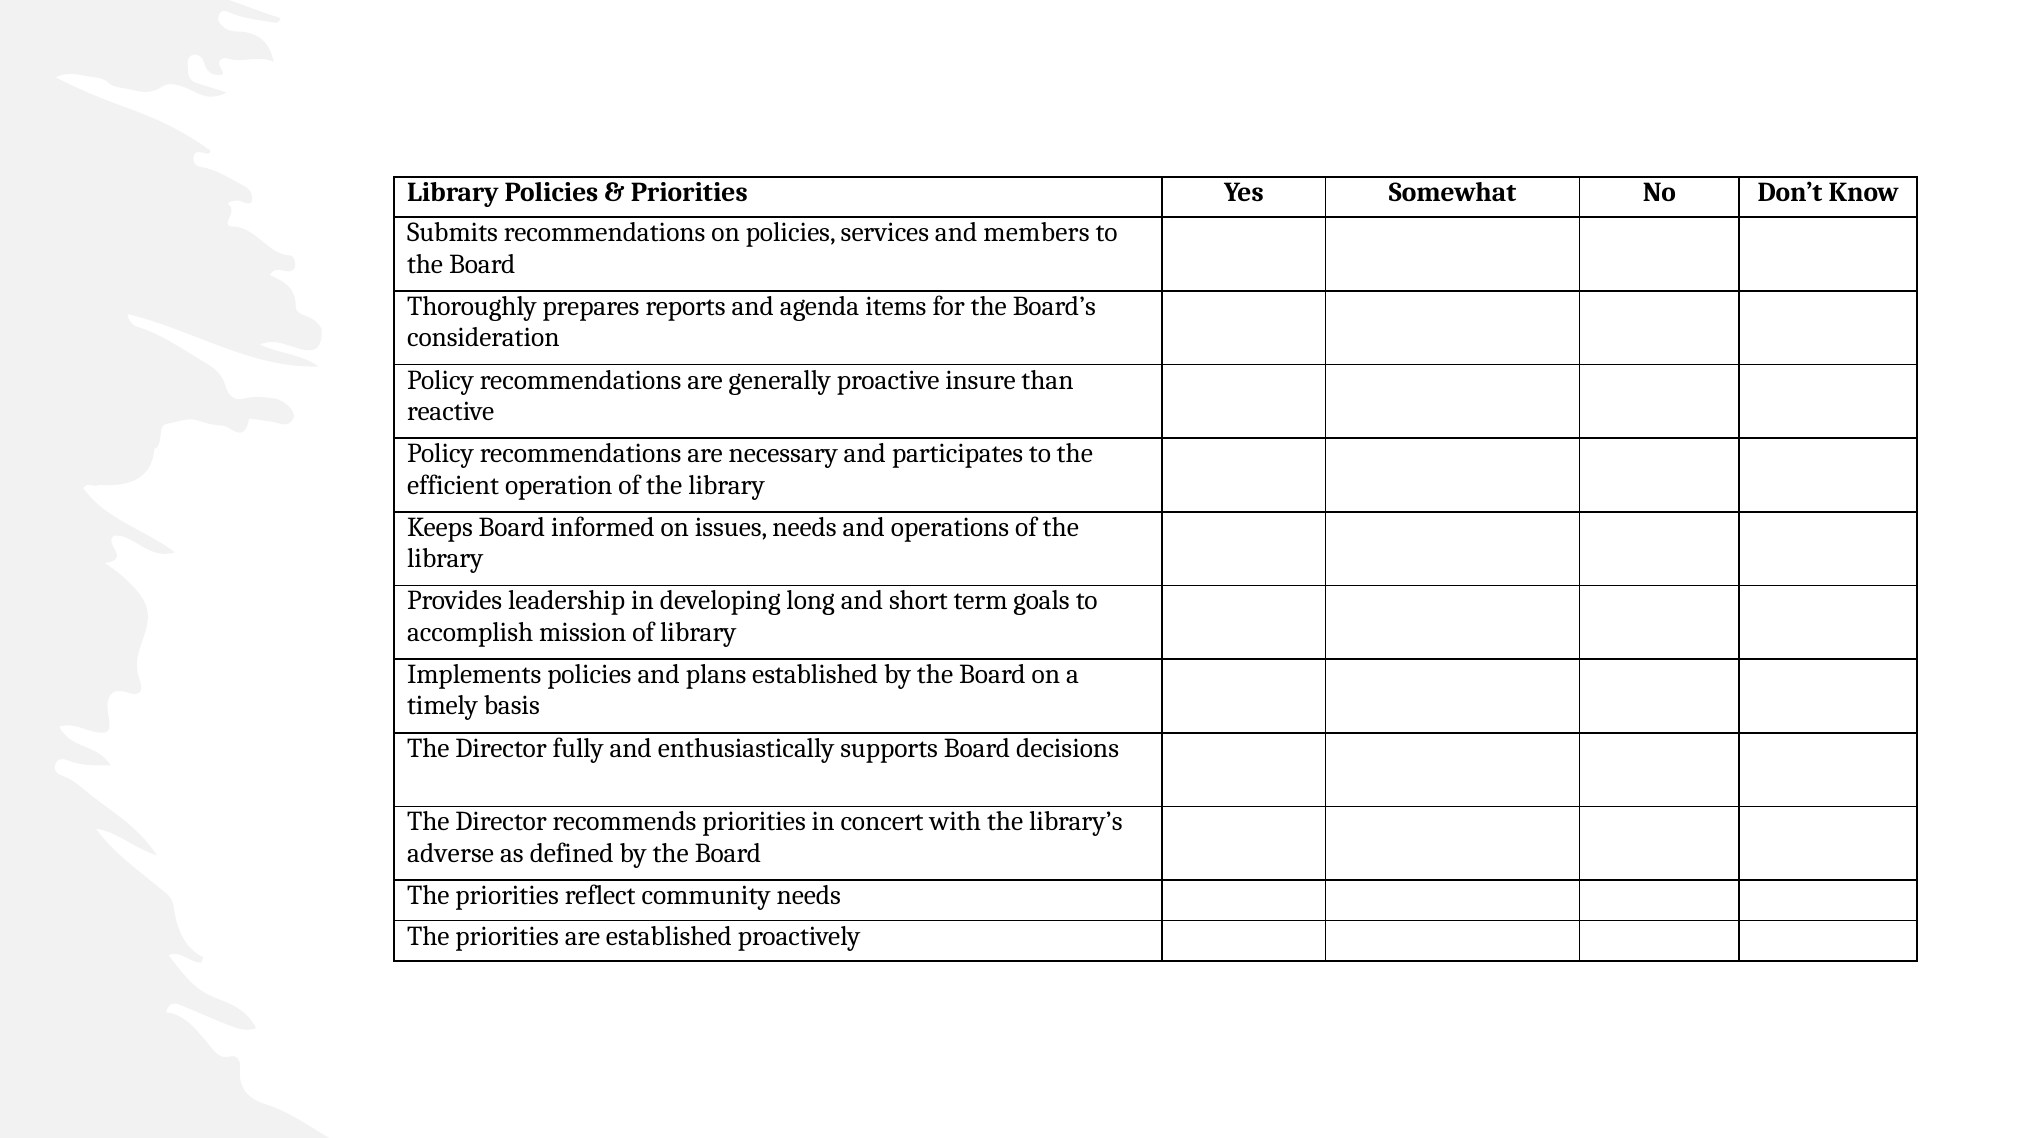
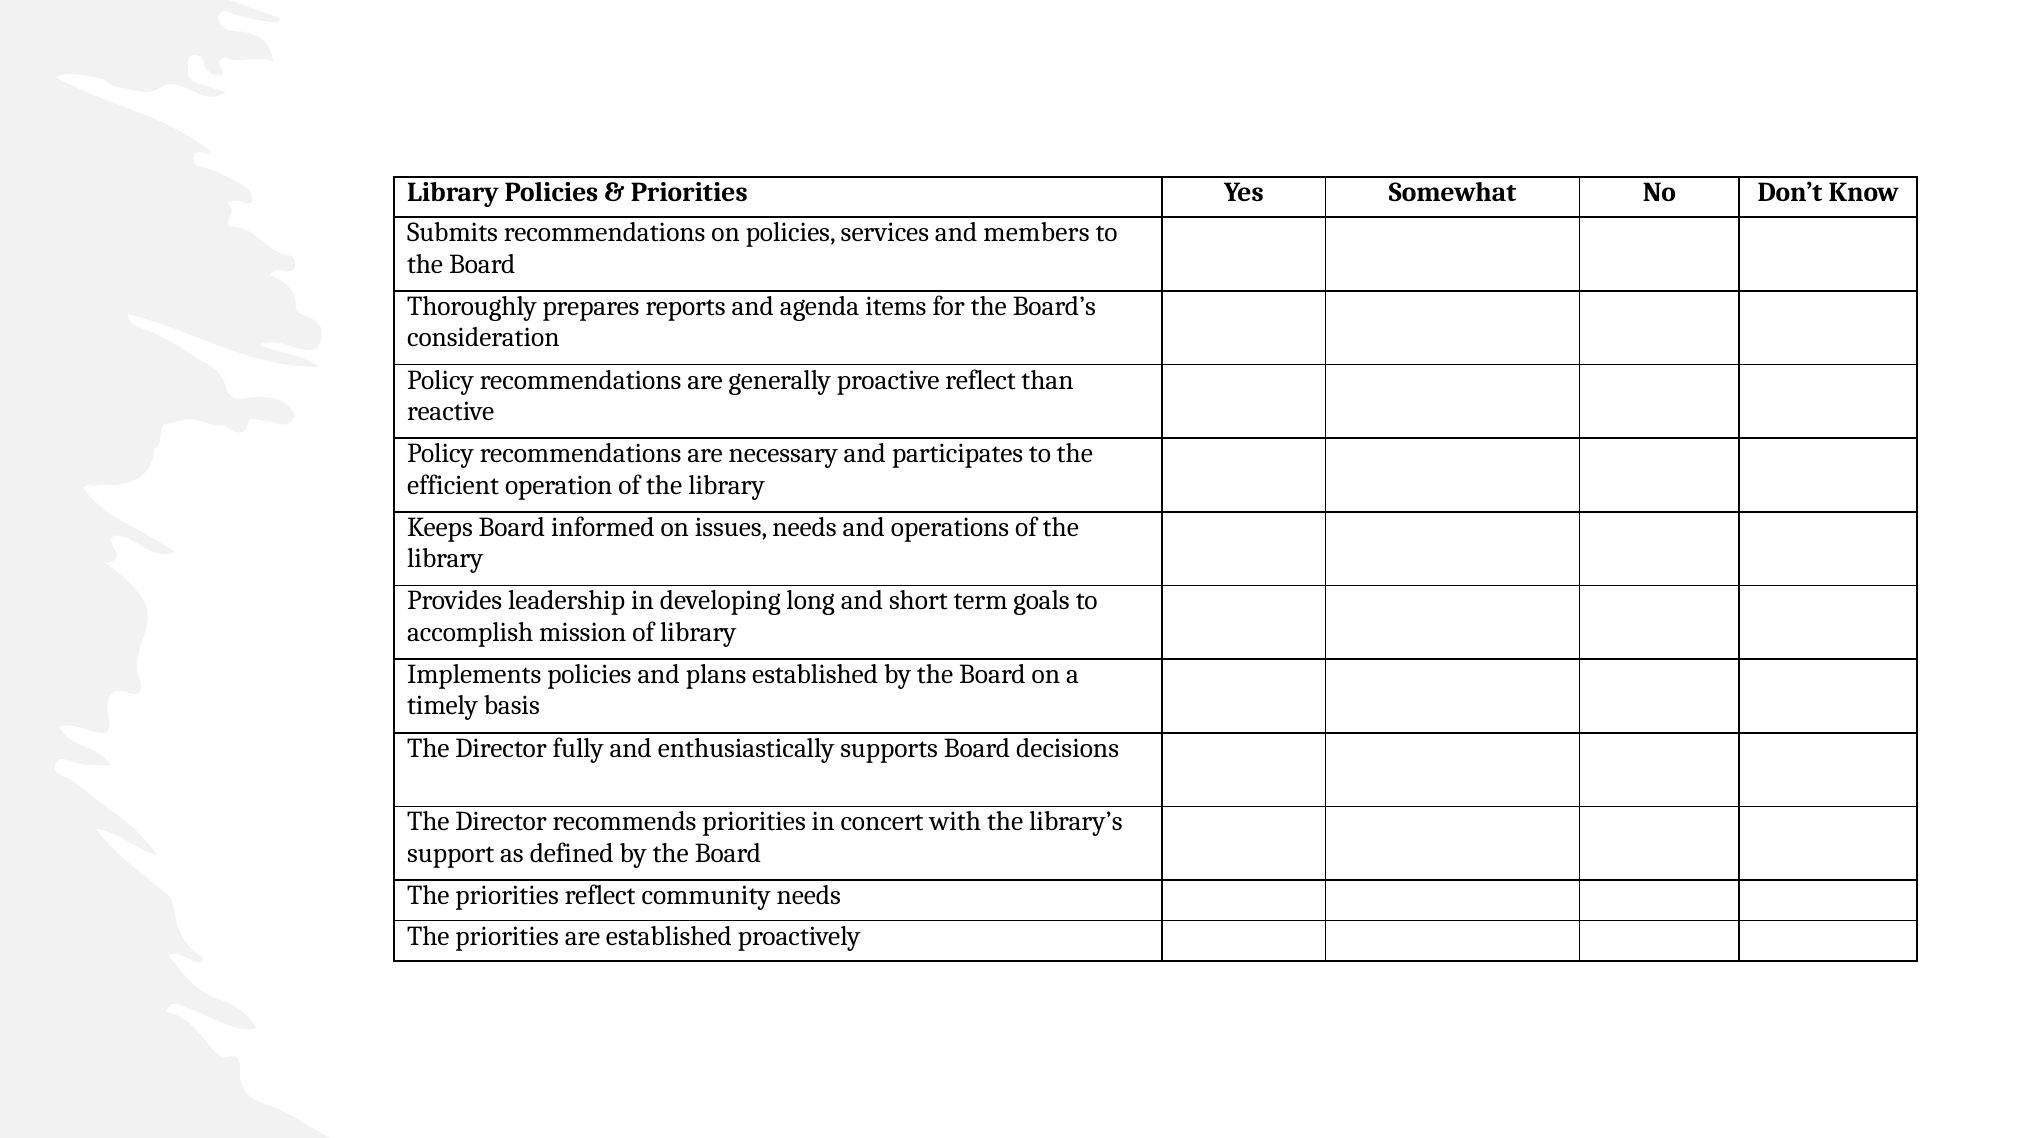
proactive insure: insure -> reflect (981, 380)
adverse: adverse -> support (451, 854)
